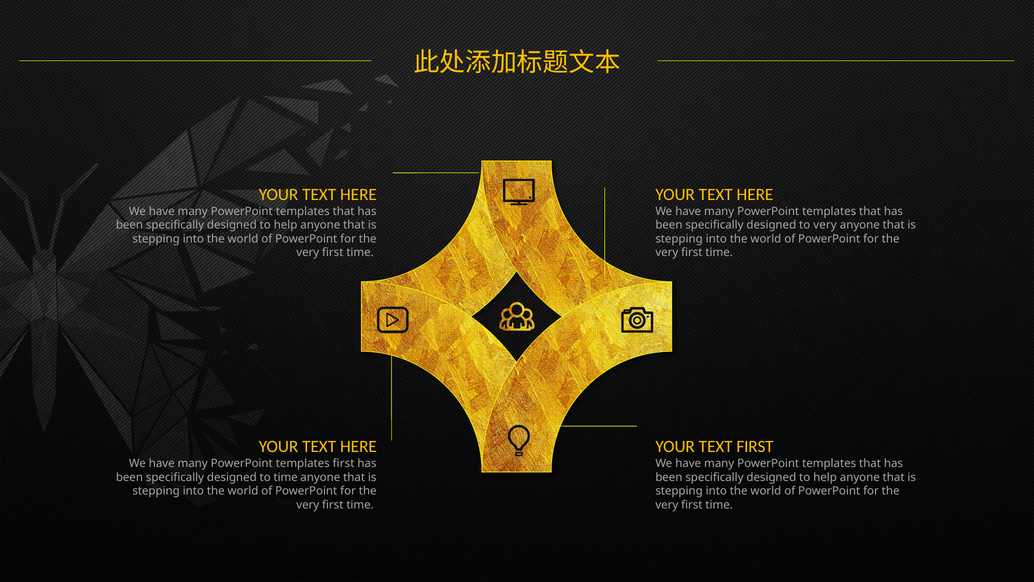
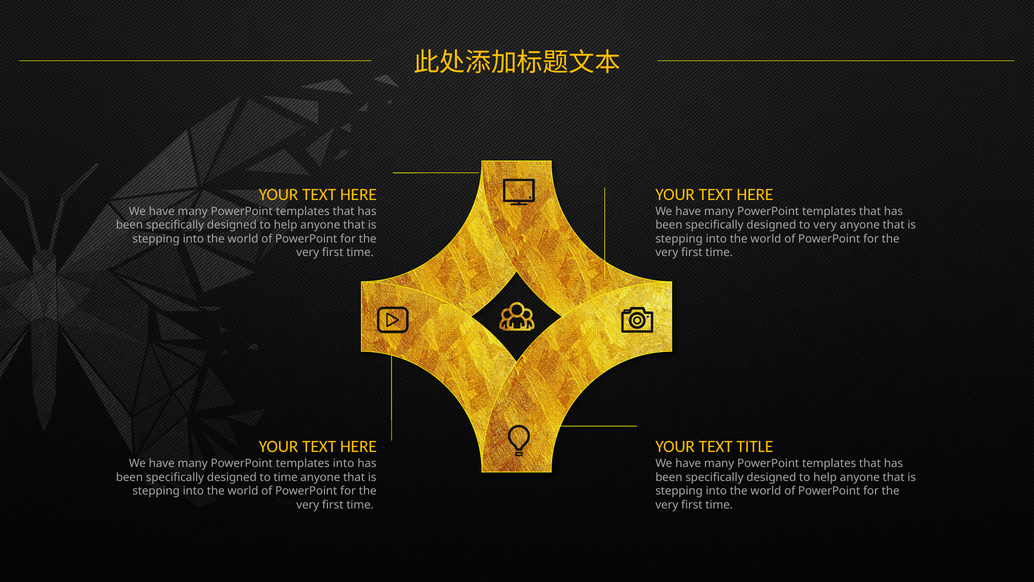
TEXT FIRST: FIRST -> TITLE (755, 446)
templates first: first -> into (344, 463)
